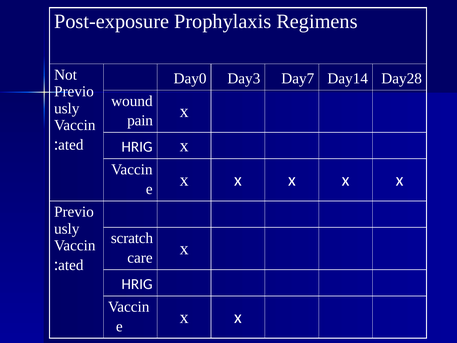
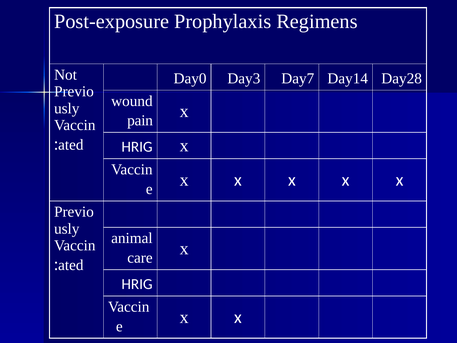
scratch: scratch -> animal (132, 238)
